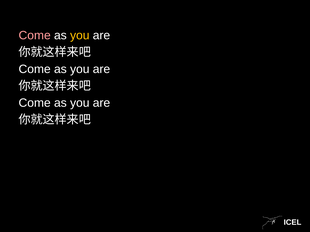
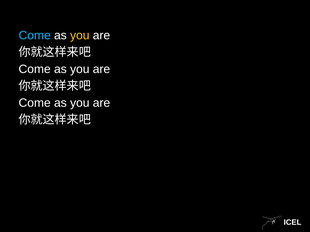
Come colour: pink -> light blue (35, 35)
